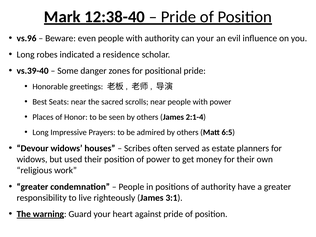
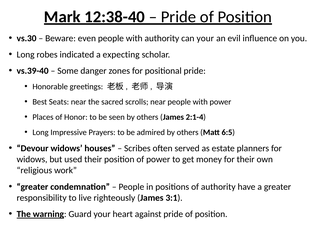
vs.96: vs.96 -> vs.30 (27, 38)
residence: residence -> expecting (121, 55)
